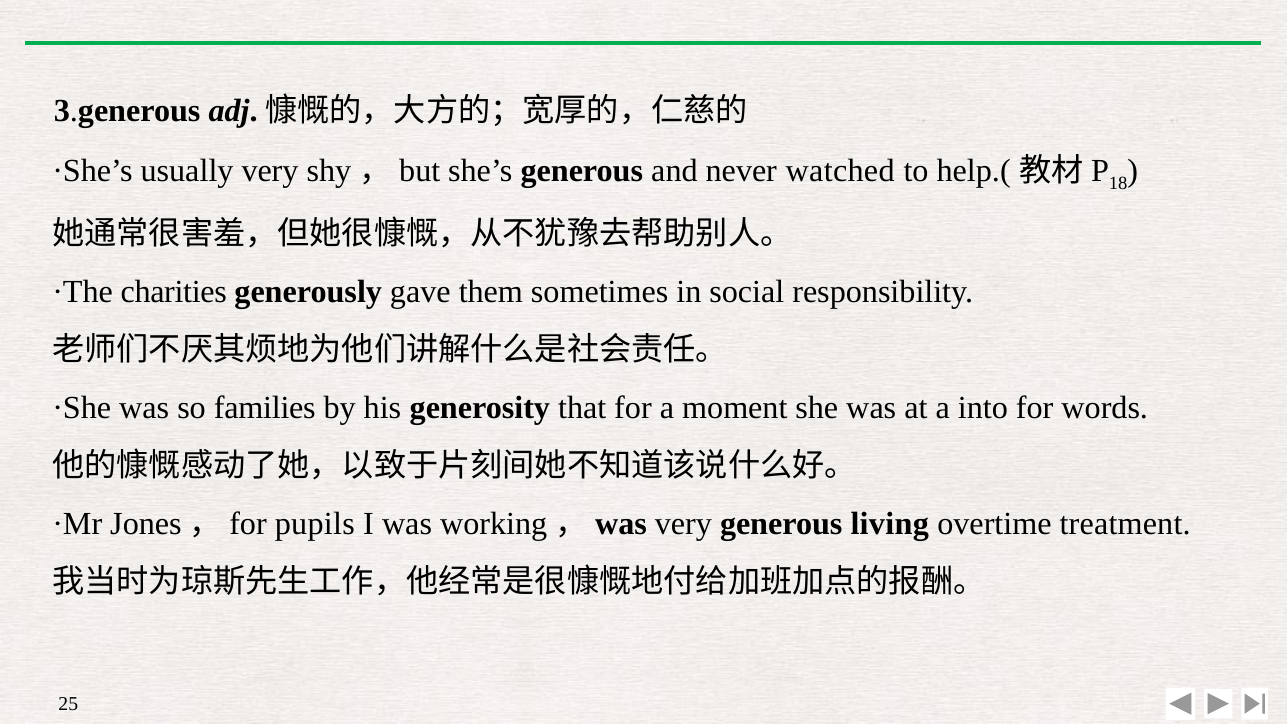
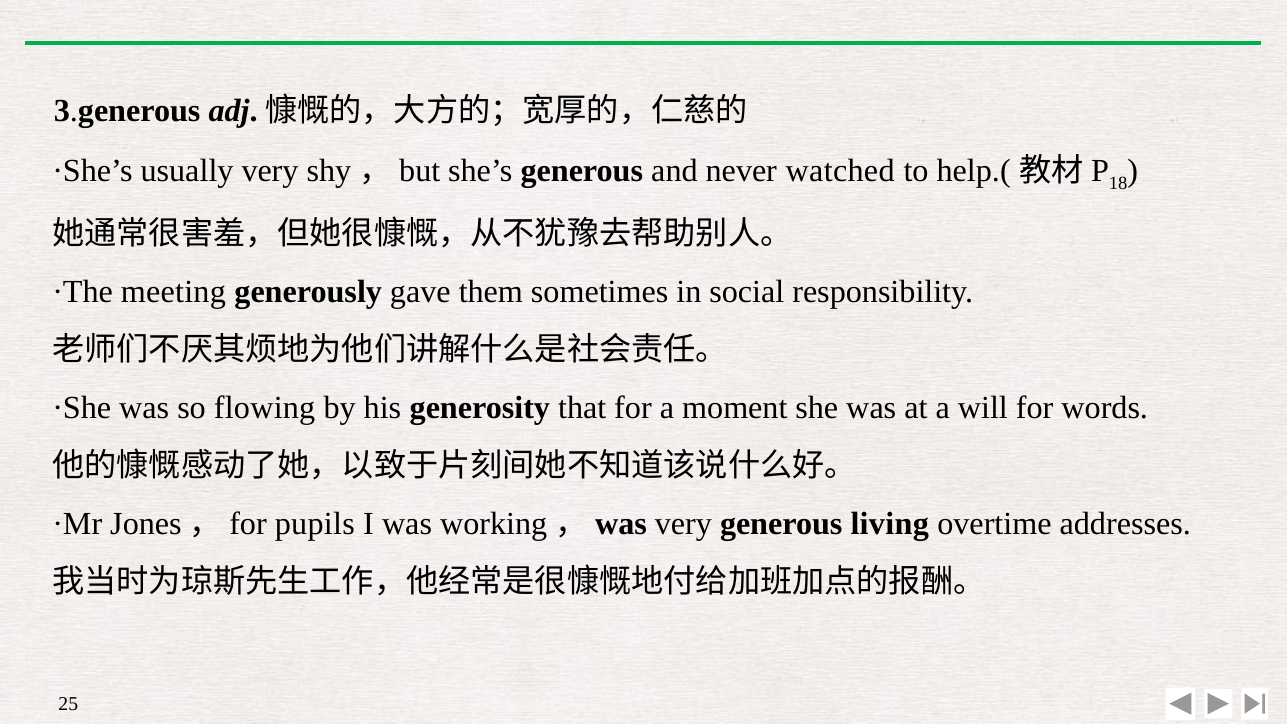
charities: charities -> meeting (173, 292)
families: families -> flowing (265, 408)
into: into -> will (983, 408)
treatment: treatment -> addresses (1125, 524)
